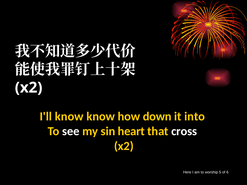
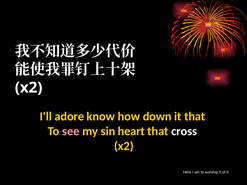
I'll know: know -> adore (69, 117)
it into: into -> that (195, 117)
see colour: white -> pink (71, 131)
